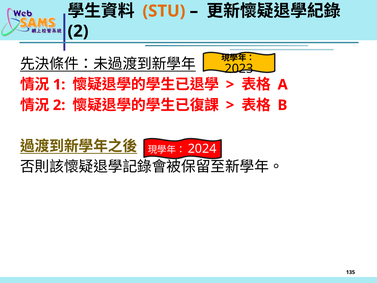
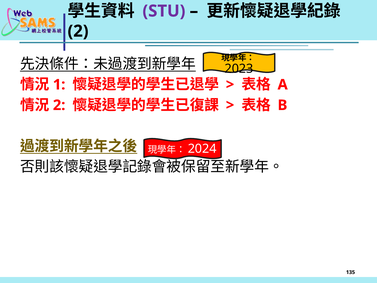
STU colour: orange -> purple (164, 11)
